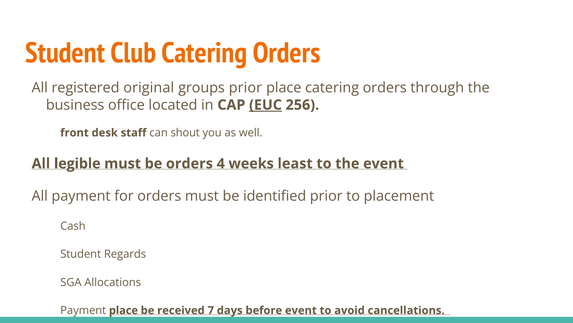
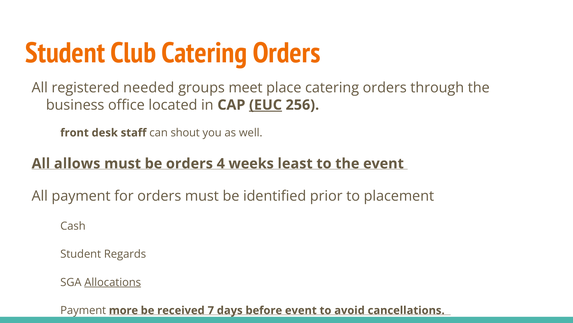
original: original -> needed (149, 88)
groups prior: prior -> meet (246, 88)
legible: legible -> allows (77, 163)
Allocations underline: none -> present (113, 282)
Payment place: place -> more (123, 310)
